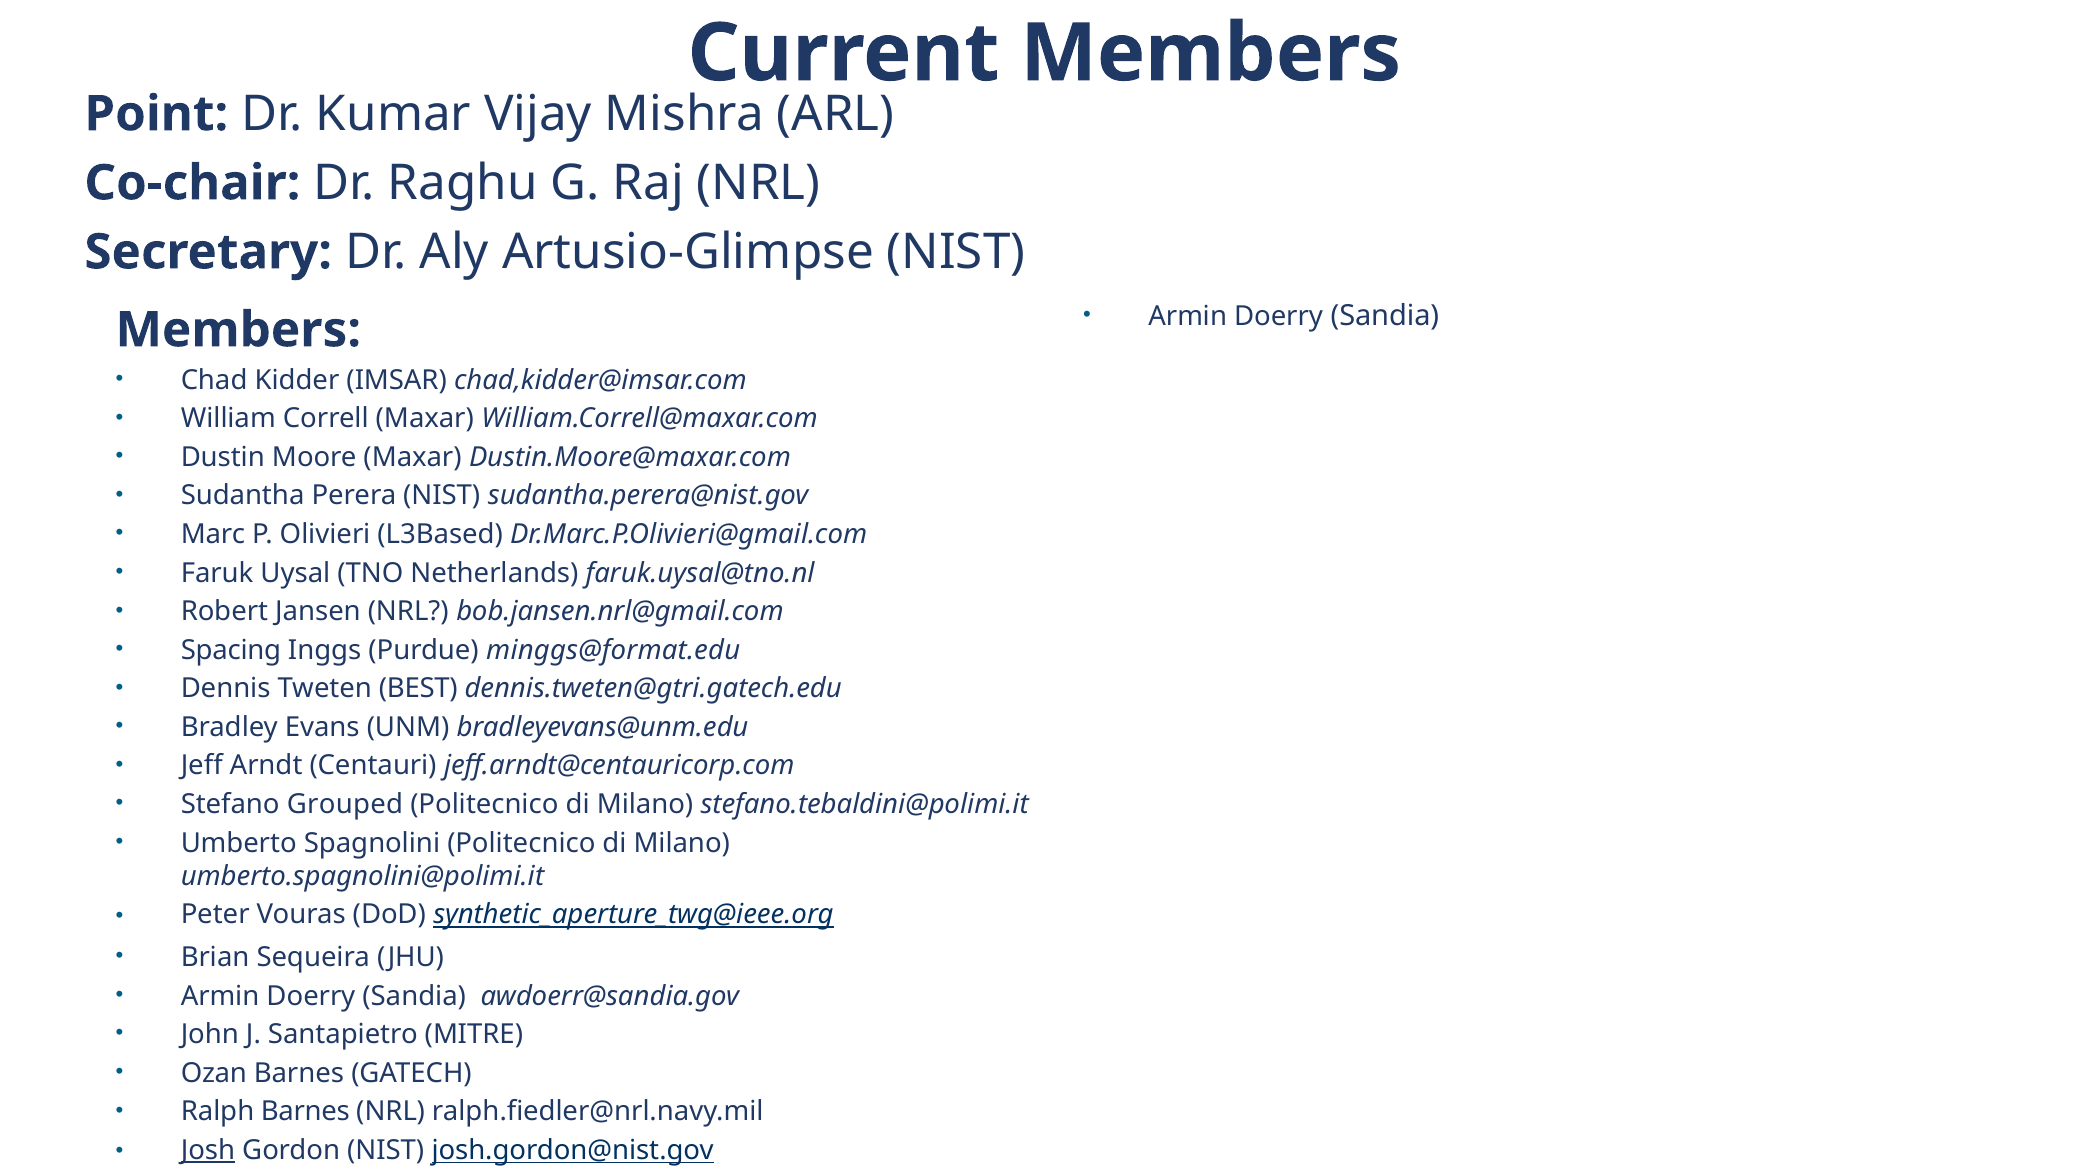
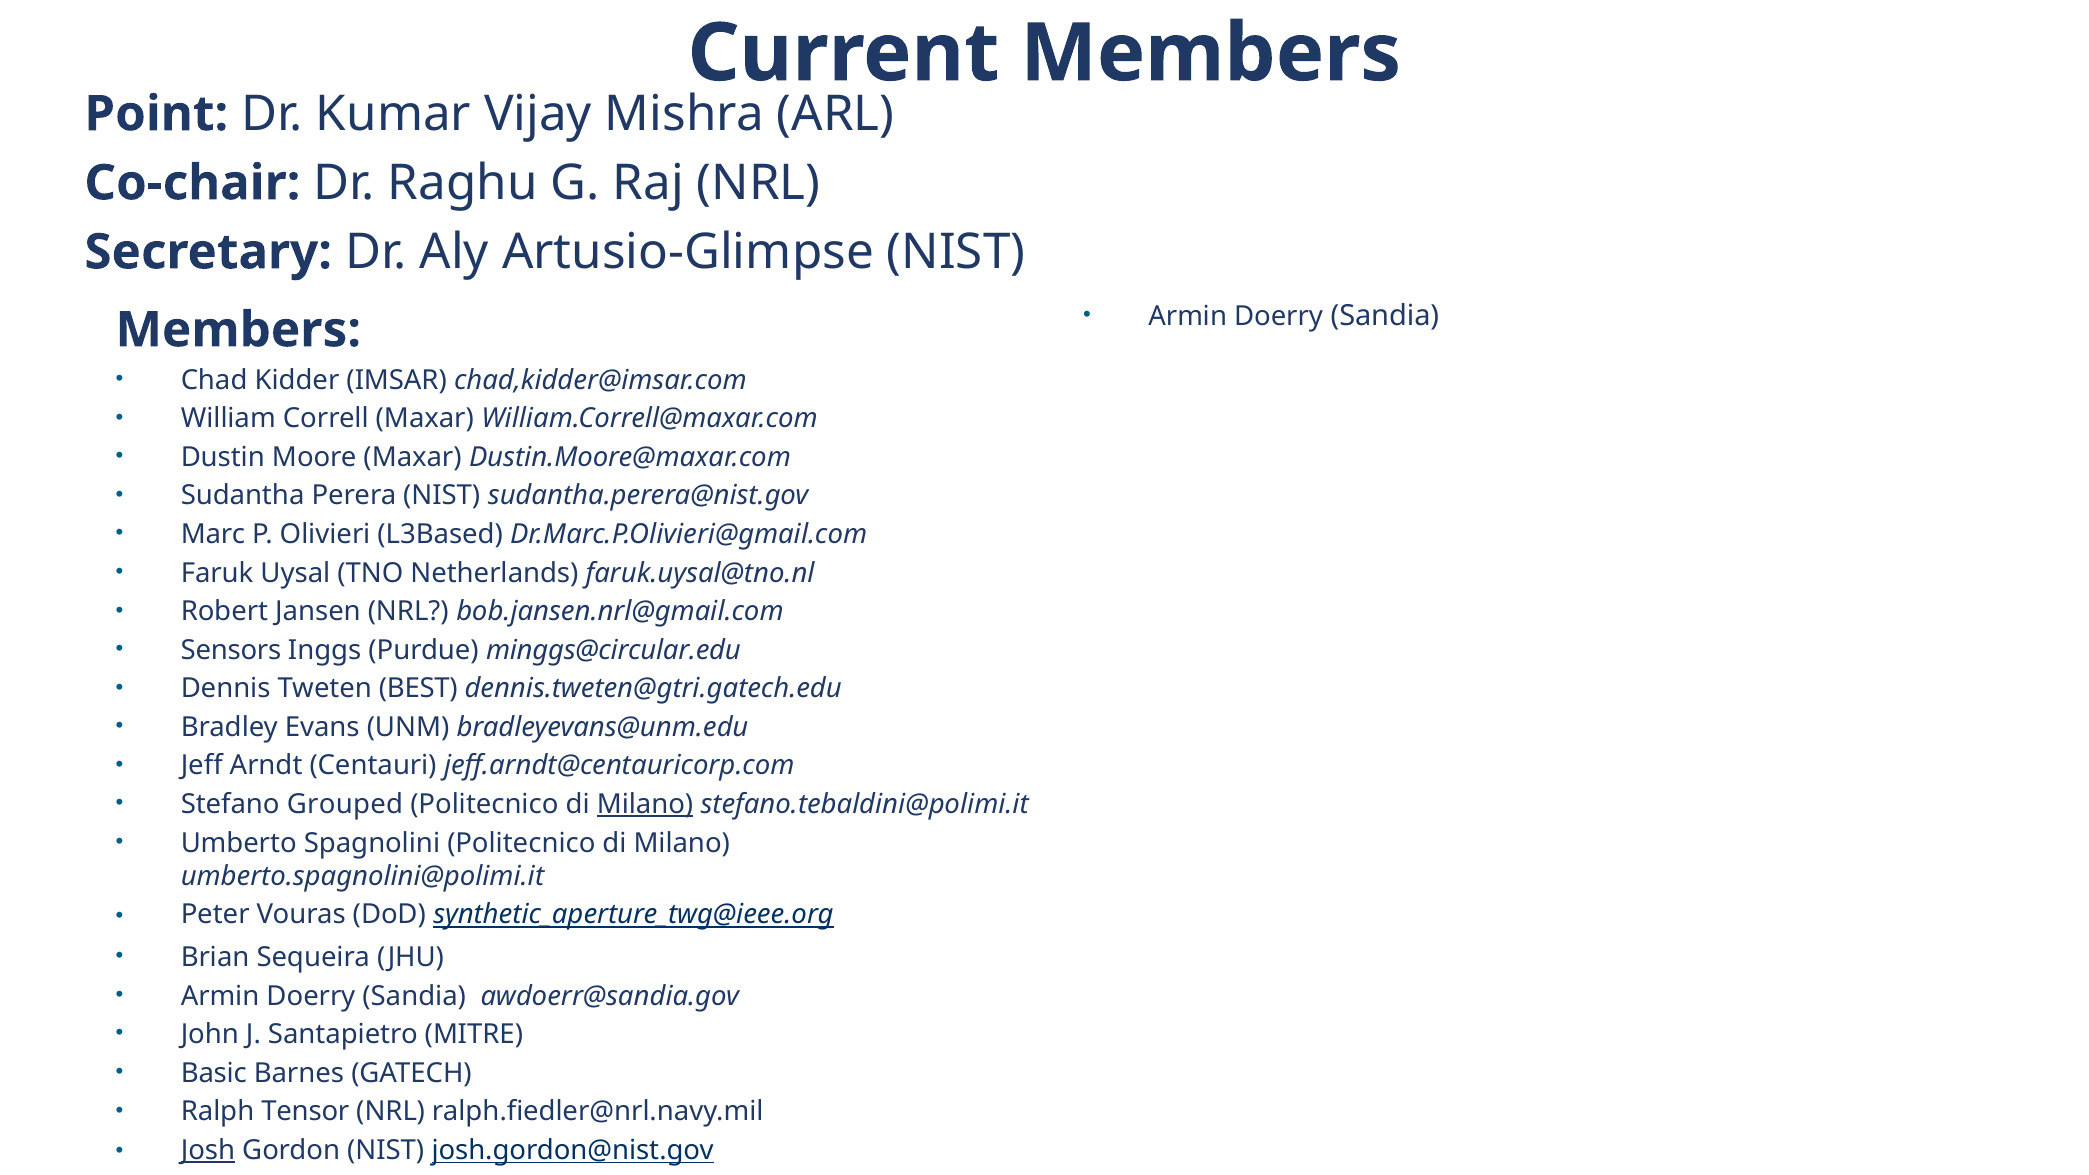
Spacing: Spacing -> Sensors (231, 650)
minggs@format.edu: minggs@format.edu -> minggs@circular.edu (613, 650)
Milano underline: none -> present (645, 804)
Ozan: Ozan -> Basic (214, 1073)
Ralph Barnes: Barnes -> Tensor (305, 1112)
